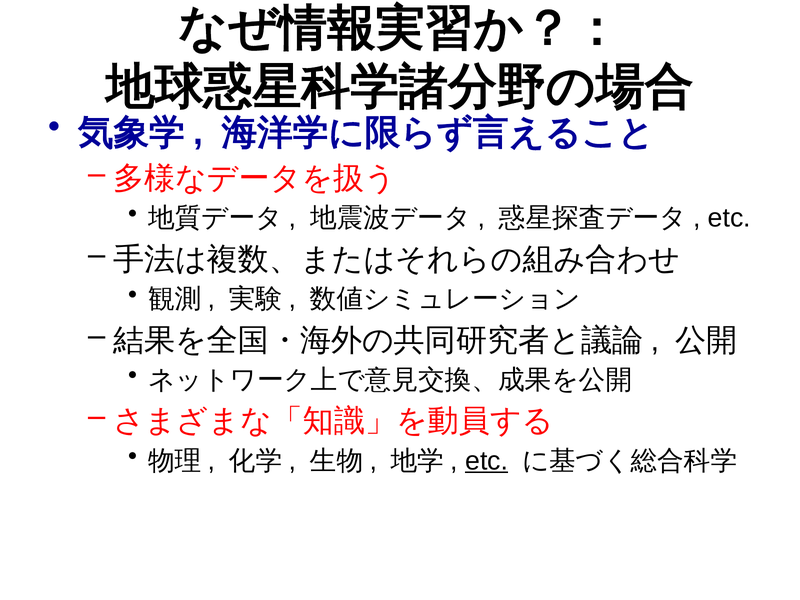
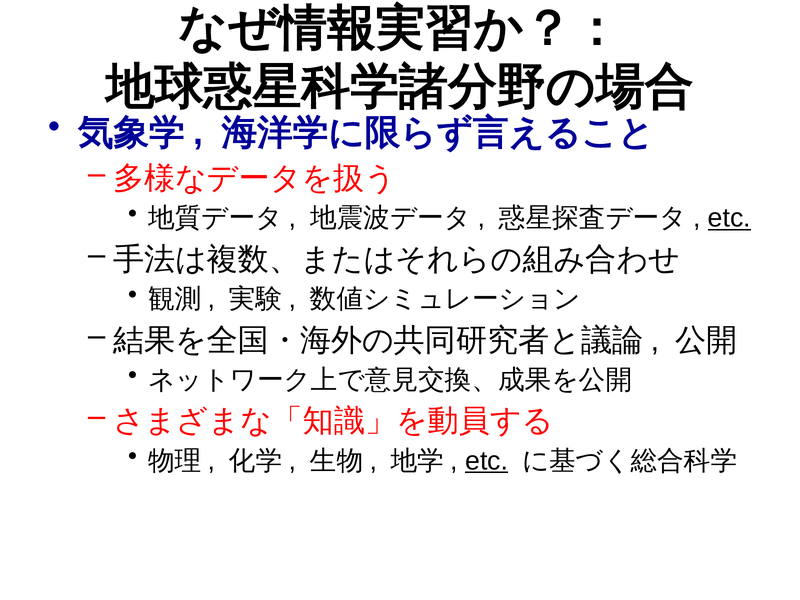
etc underline: none -> present (729, 218)
